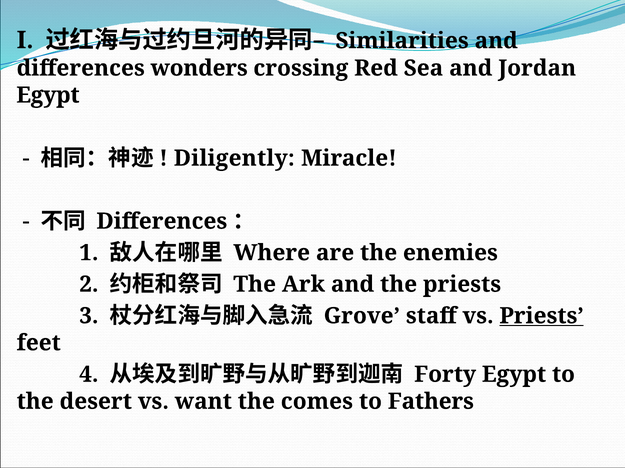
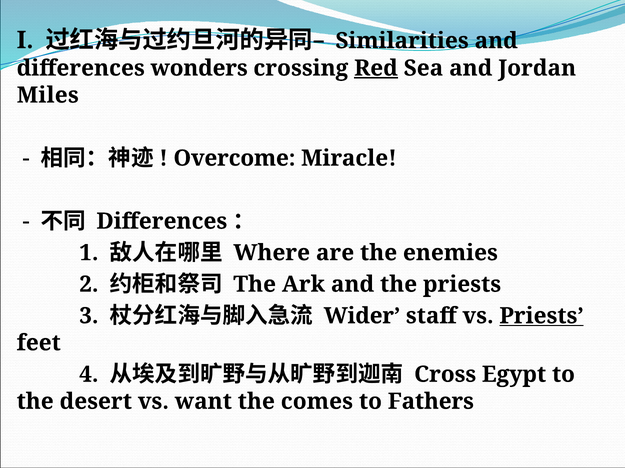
Red underline: none -> present (376, 68)
Egypt: Egypt -> Miles (48, 95)
Diligently: Diligently -> Overcome (234, 158)
Grove: Grove -> Wider (362, 316)
Forty: Forty -> Cross (445, 375)
